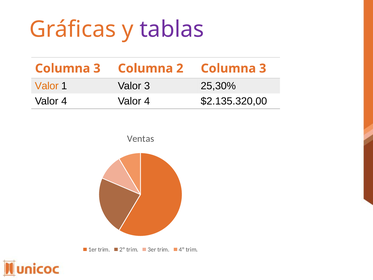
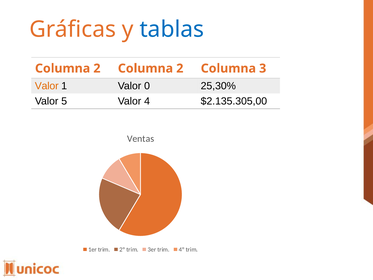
tablas colour: purple -> blue (172, 29)
3: 3 -> 2 (97, 68)
Valor 3: 3 -> 0 (147, 86)
4: 4 -> 5 (64, 101)
$2.135.320,00: $2.135.320,00 -> $2.135.305,00 (234, 101)
